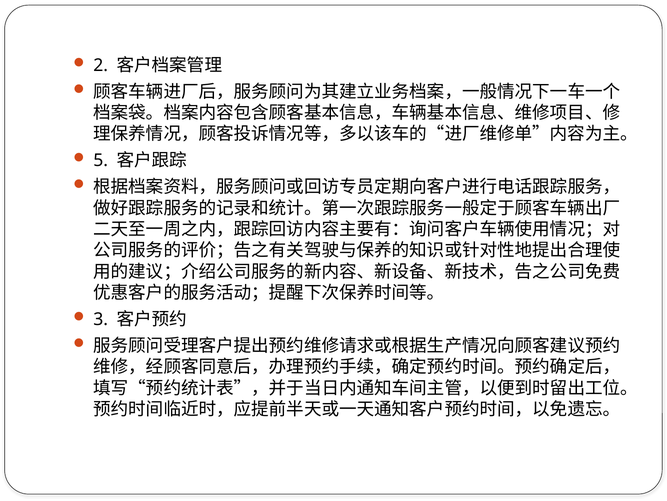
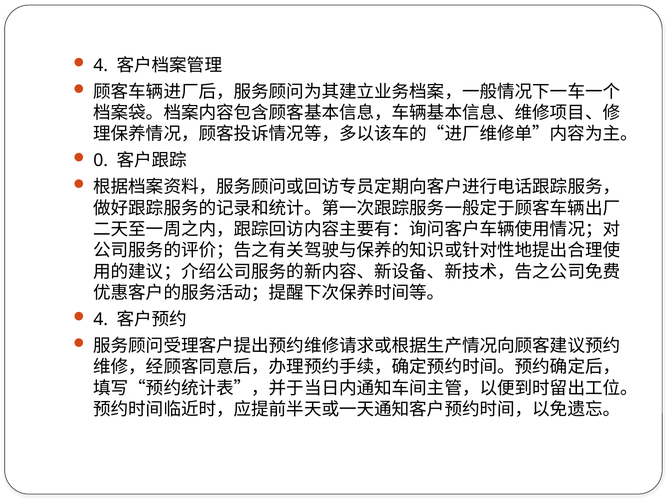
2: 2 -> 4 (101, 65)
5: 5 -> 0 (101, 160)
3: 3 -> 4 (101, 319)
